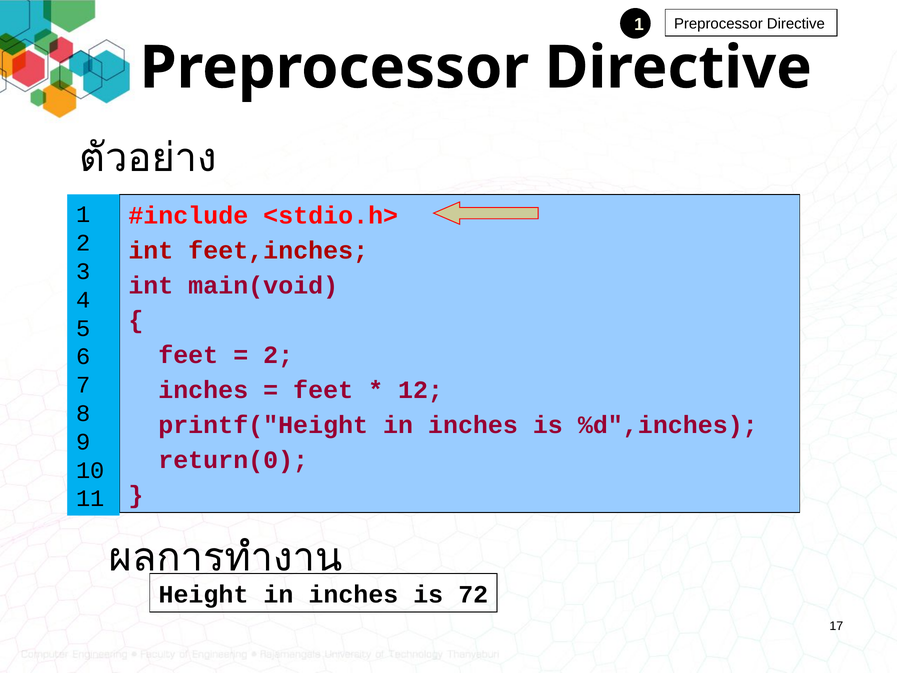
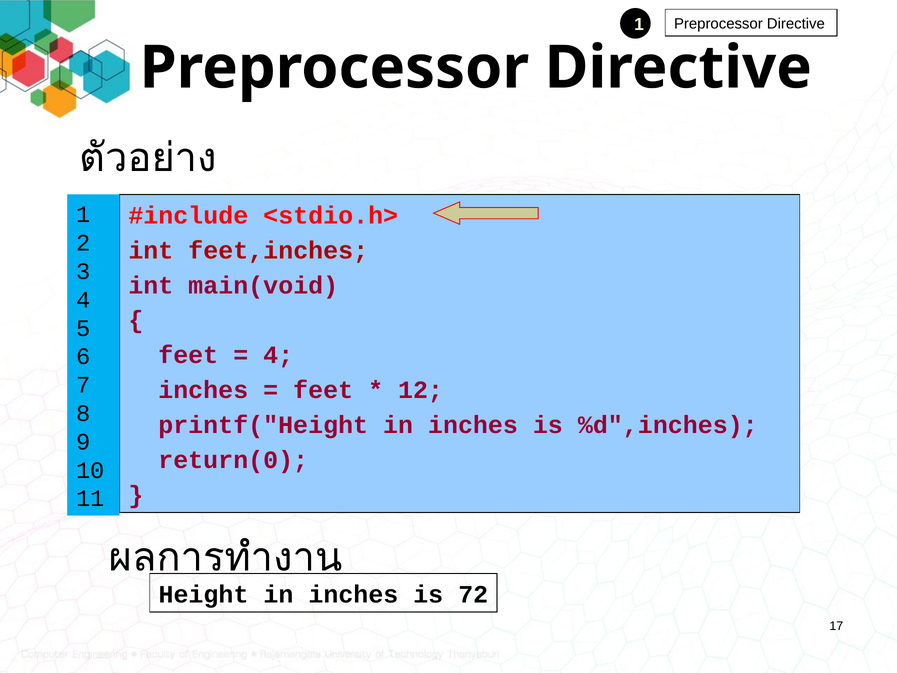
2: 2 -> 4 (278, 355)
